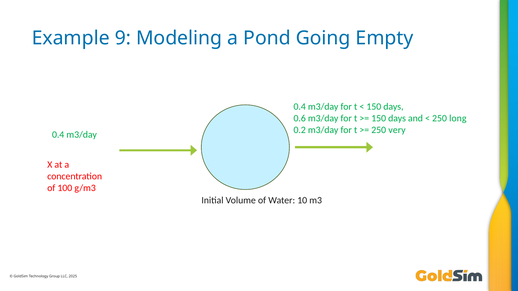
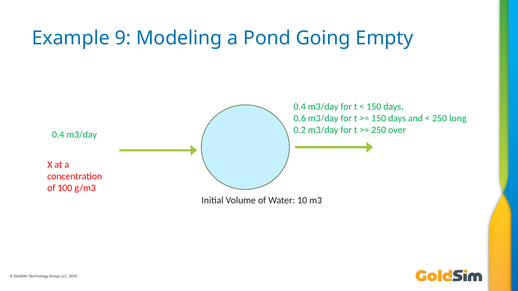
very: very -> over (397, 130)
